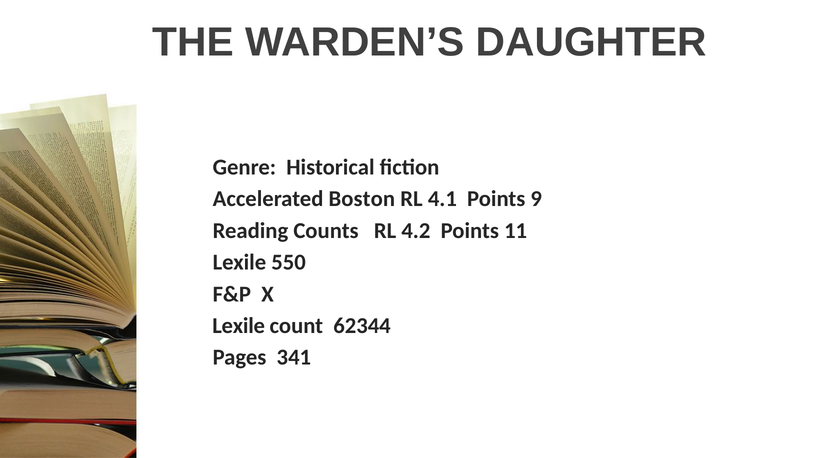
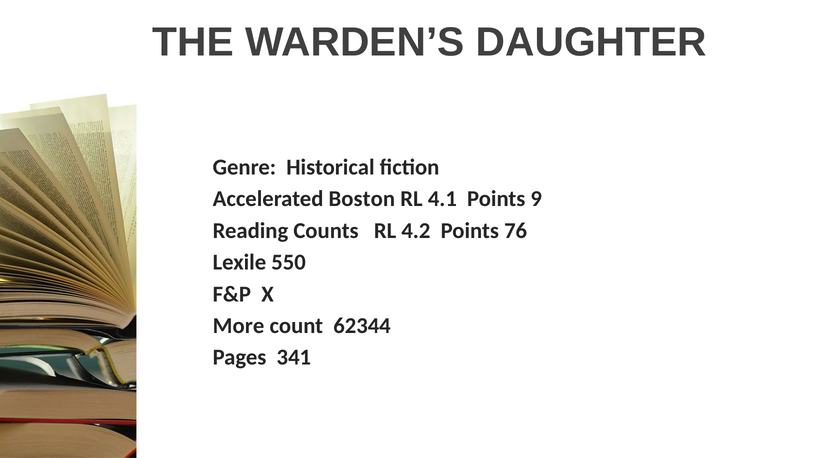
11: 11 -> 76 (516, 231)
Lexile: Lexile -> More (238, 326)
